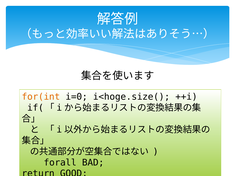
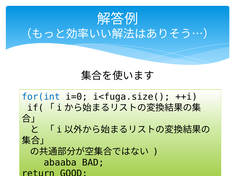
for(int colour: orange -> blue (41, 97)
i<hoge.size(: i<hoge.size( -> i<fuga.size( (132, 97)
forall: forall -> abaaba (60, 163)
